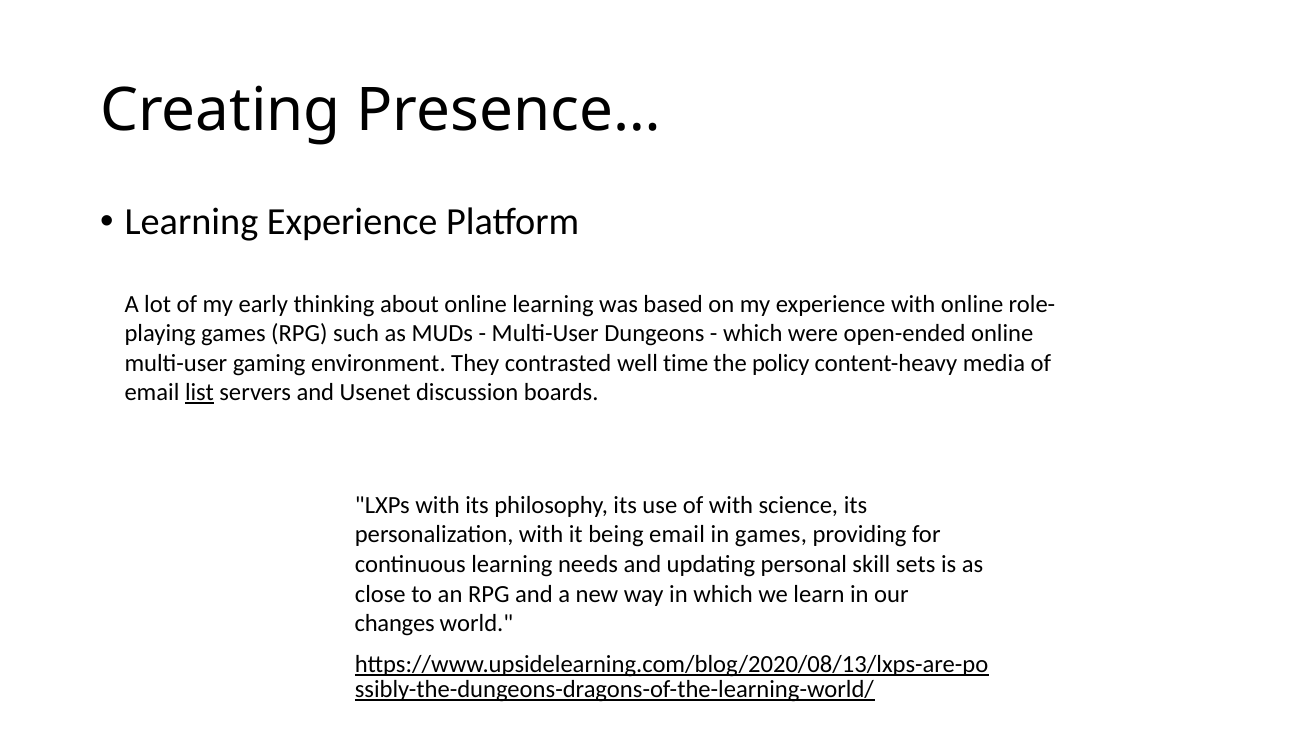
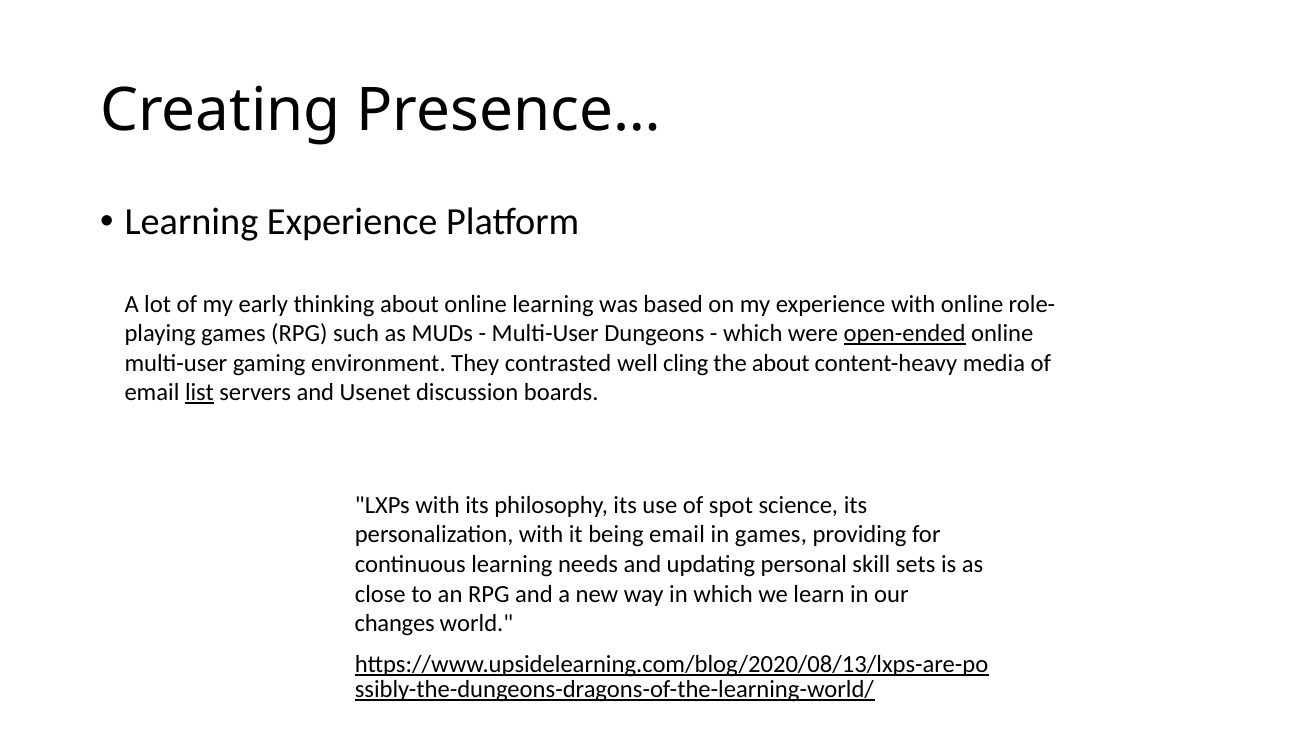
open-ended underline: none -> present (905, 333)
time: time -> cling (686, 363)
the policy: policy -> about (781, 363)
of with: with -> spot (731, 505)
